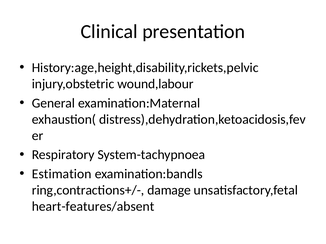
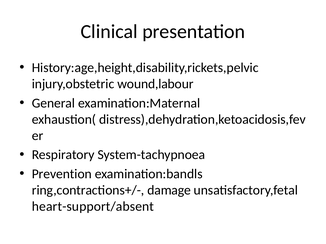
Estimation: Estimation -> Prevention (62, 174)
heart-features/absent: heart-features/absent -> heart-support/absent (93, 207)
